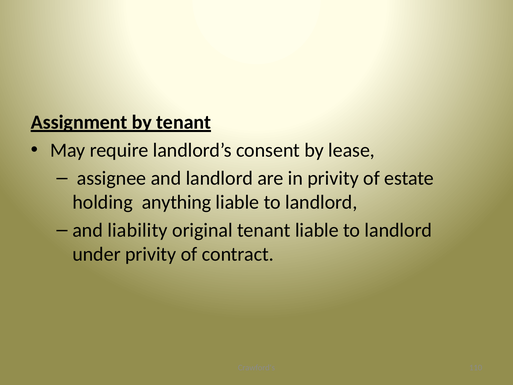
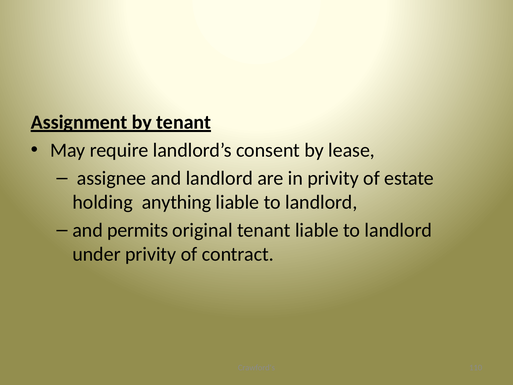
liability: liability -> permits (138, 230)
